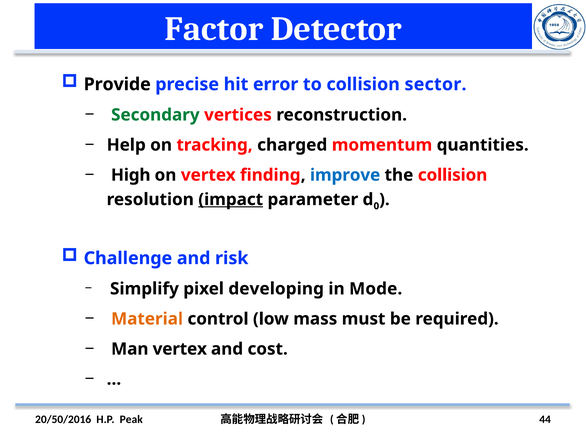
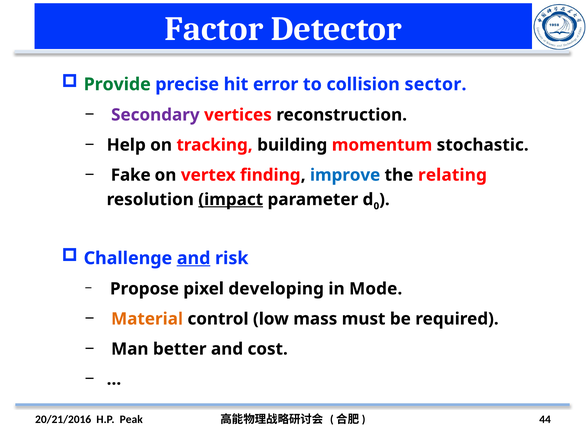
Provide colour: black -> green (117, 84)
Secondary colour: green -> purple (155, 115)
charged: charged -> building (292, 145)
quantities: quantities -> stochastic (483, 145)
High: High -> Fake (131, 175)
the collision: collision -> relating (452, 175)
and underline: none -> present (194, 259)
Simplify: Simplify -> Propose (144, 289)
Man vertex: vertex -> better (180, 349)
20/50/2016: 20/50/2016 -> 20/21/2016 (63, 420)
